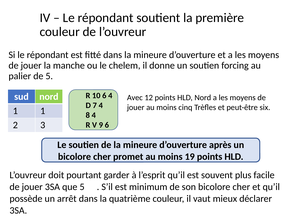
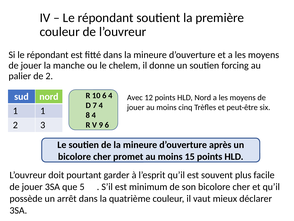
5: 5 -> 2 (49, 76)
19: 19 -> 15 (190, 156)
